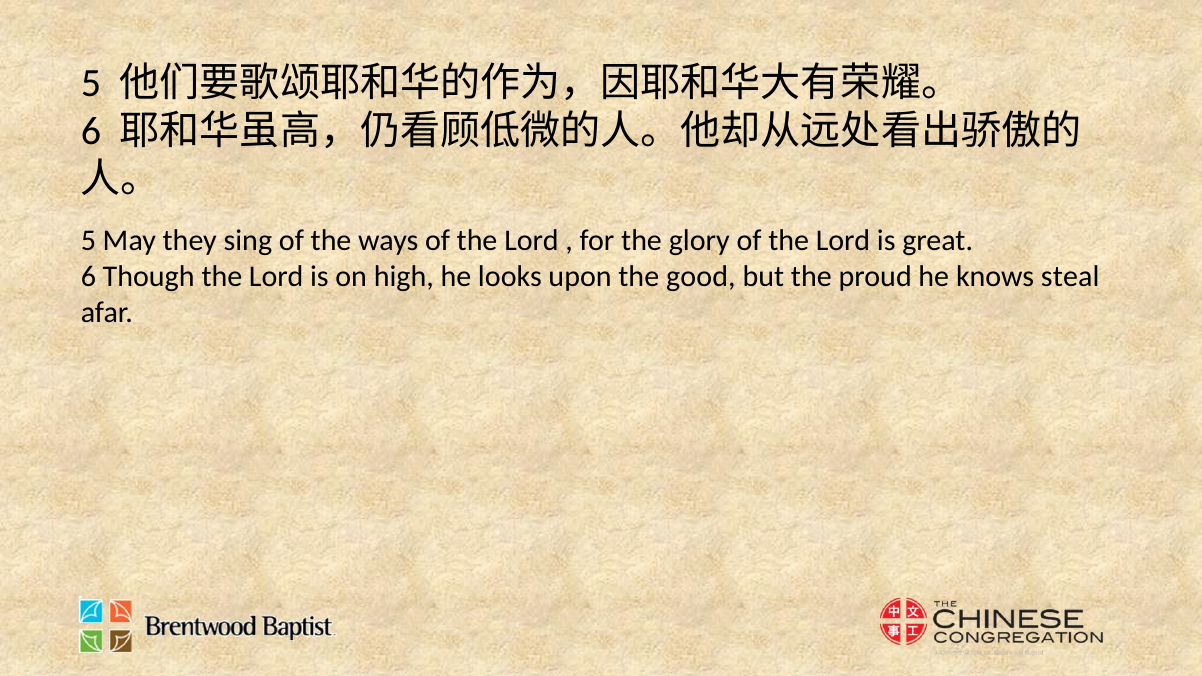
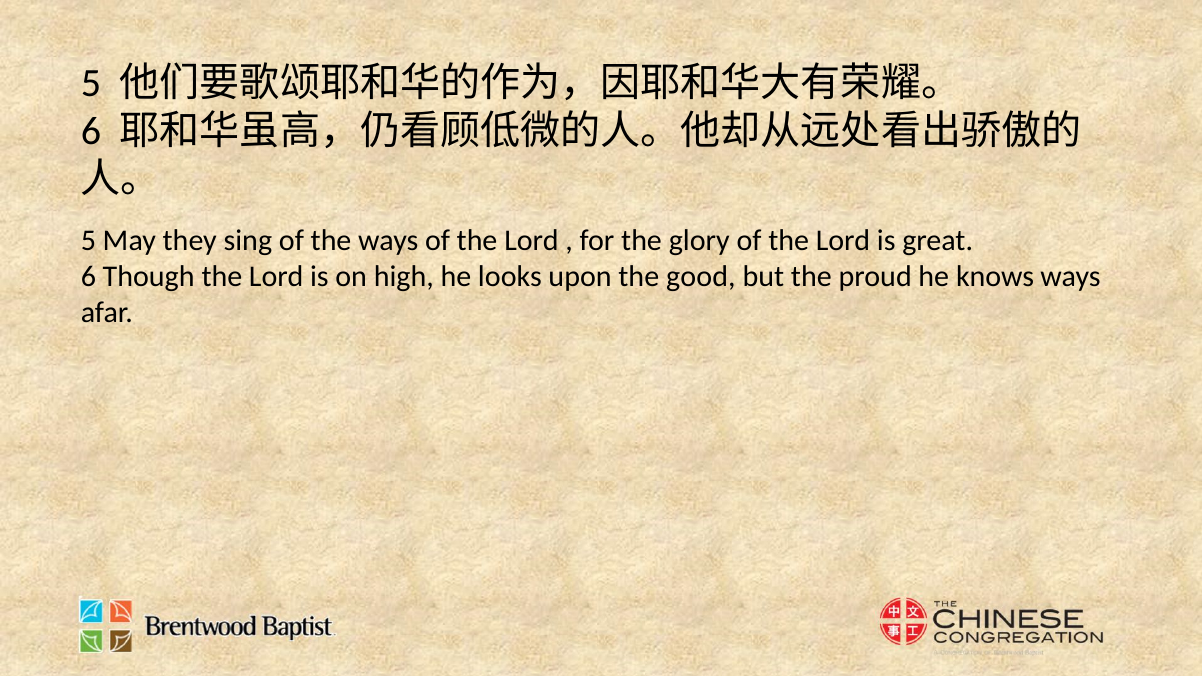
knows steal: steal -> ways (1070, 277)
